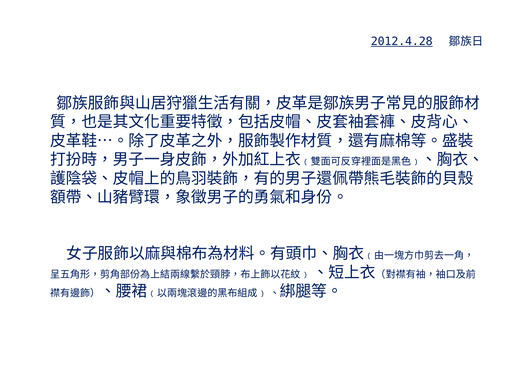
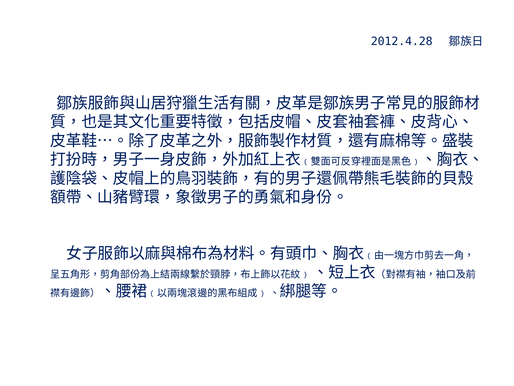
2012.4.28 underline: present -> none (402, 42)
